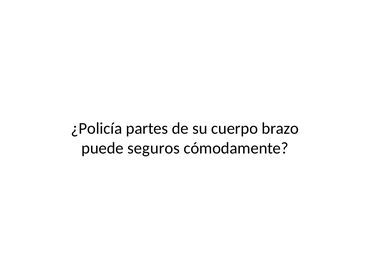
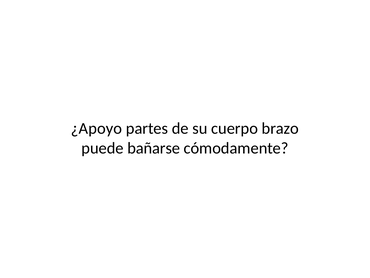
¿Policía: ¿Policía -> ¿Apoyo (97, 128)
seguros: seguros -> bañarse (154, 148)
